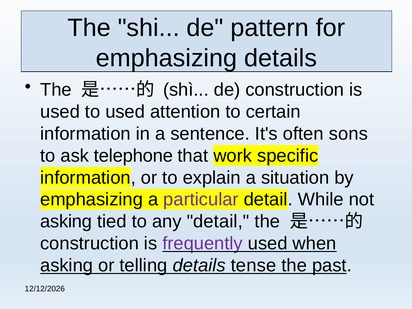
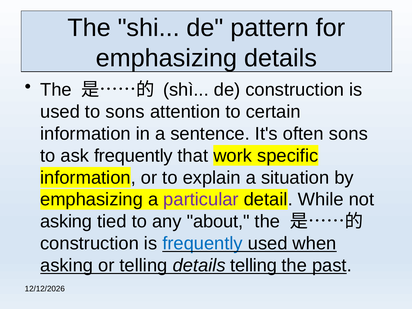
to used: used -> sons (125, 112)
ask telephone: telephone -> frequently (133, 156)
any detail: detail -> about (218, 222)
frequently colour: purple -> blue (203, 244)
details tense: tense -> telling (254, 266)
